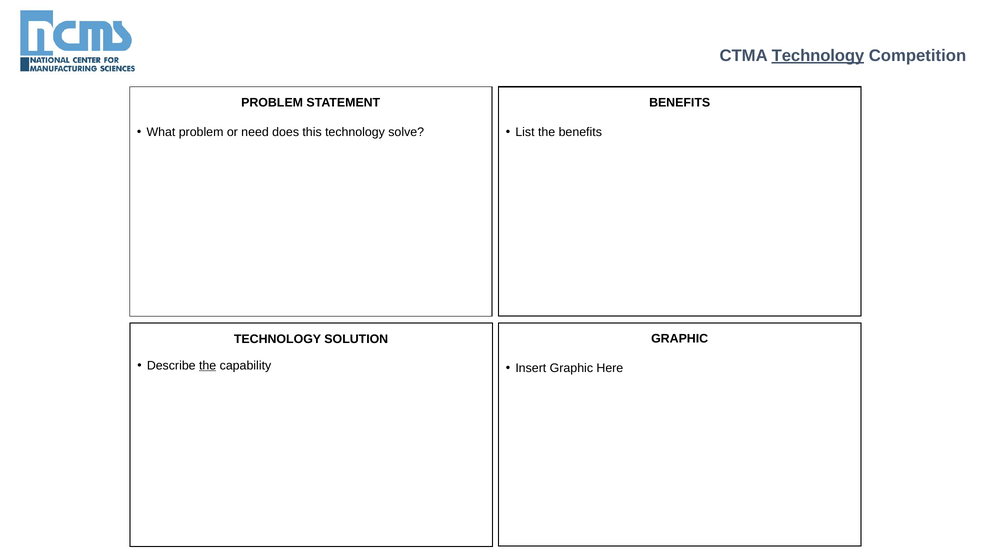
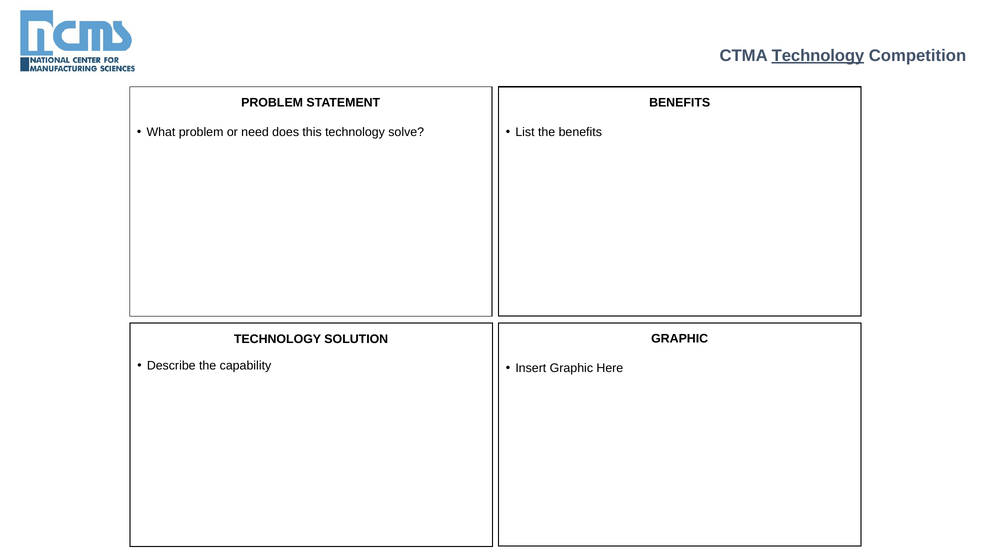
the underline: present -> none (208, 365)
